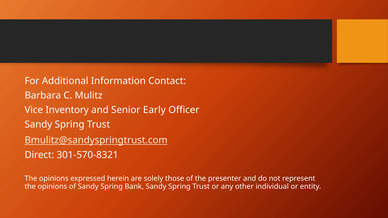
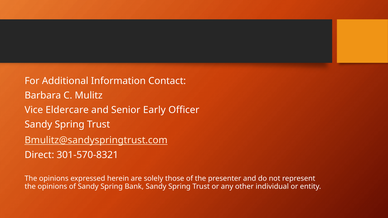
Inventory: Inventory -> Eldercare (67, 110)
